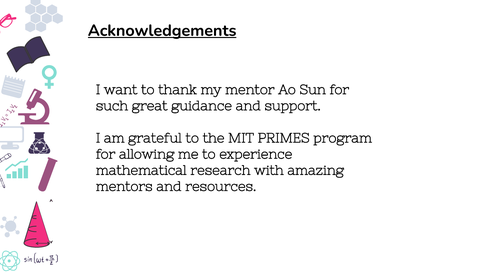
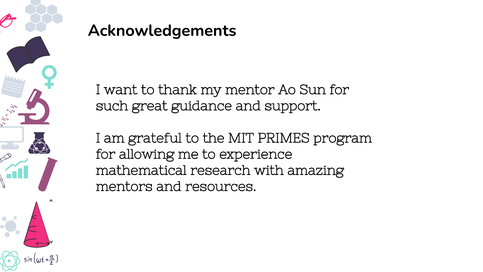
Acknowledgements underline: present -> none (162, 30)
